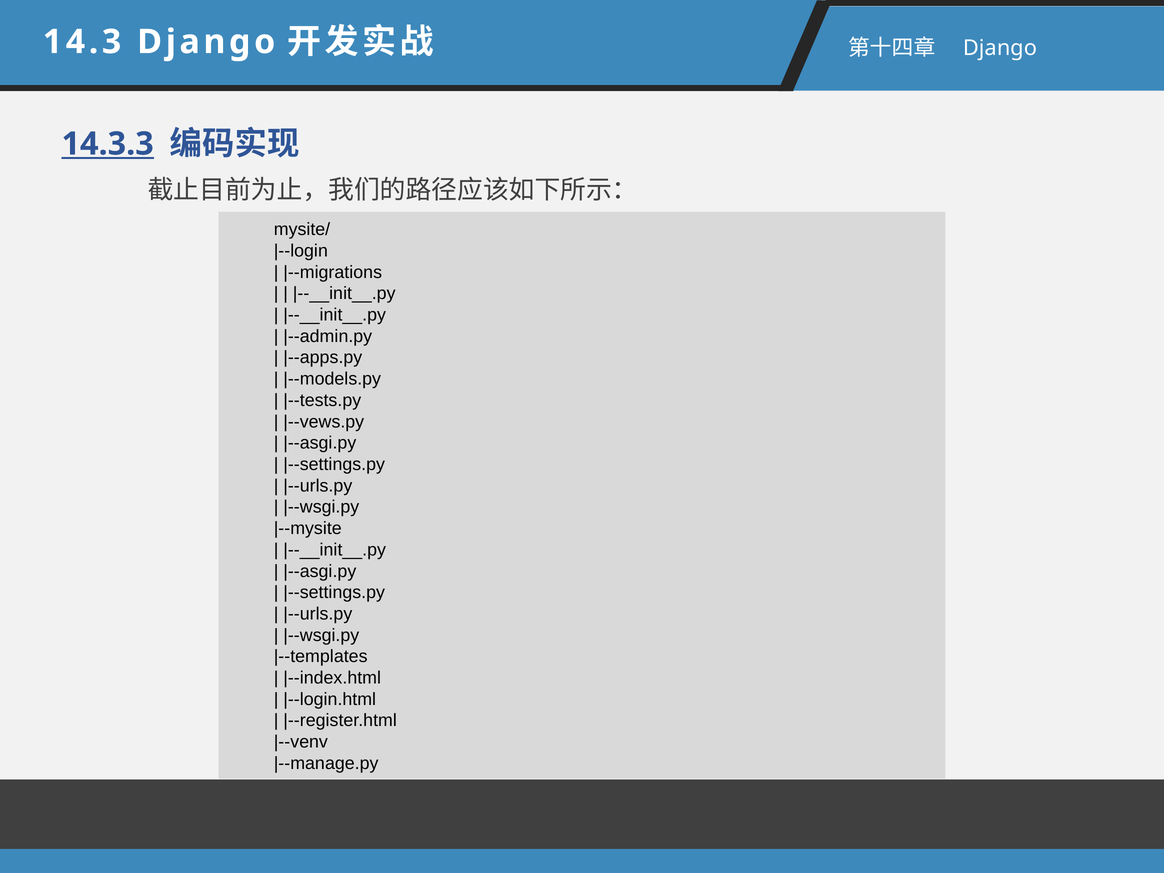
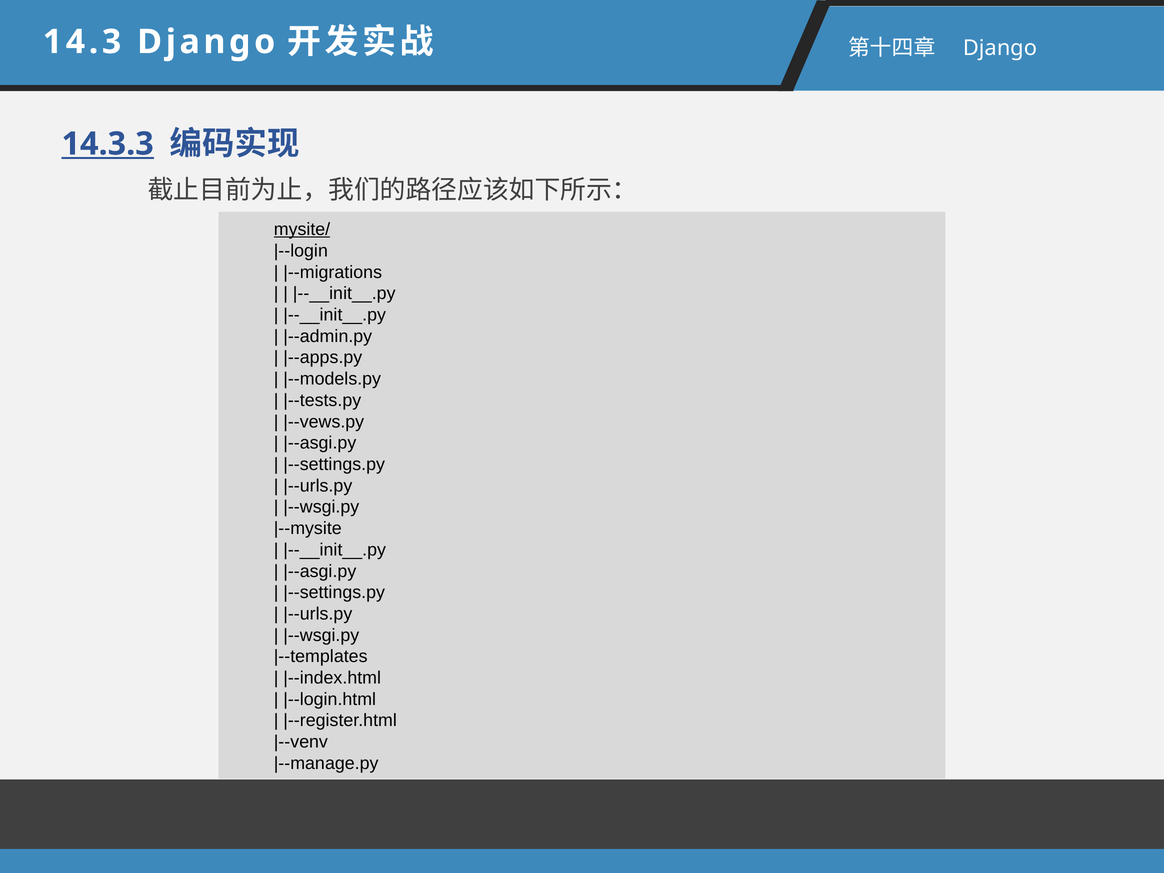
mysite/ underline: none -> present (302, 229)
